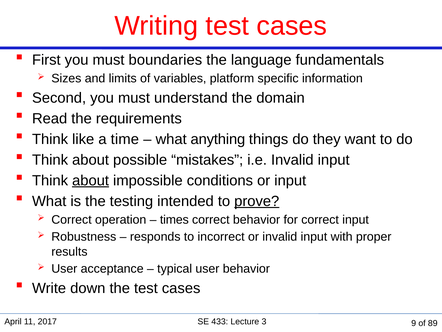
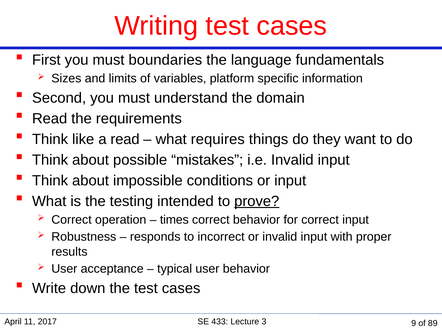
a time: time -> read (125, 139)
anything: anything -> requires (218, 139)
about underline: present -> none (91, 180)
